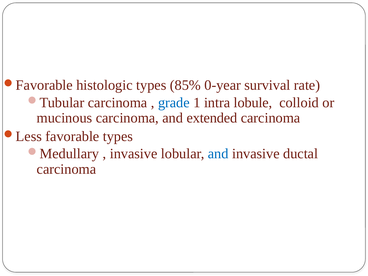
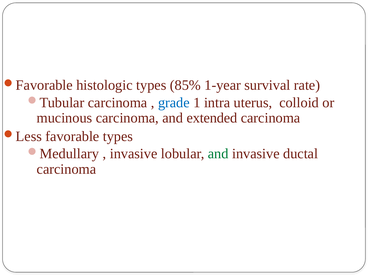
0-year: 0-year -> 1-year (223, 85)
lobule: lobule -> uterus (253, 103)
and colour: blue -> green (218, 154)
